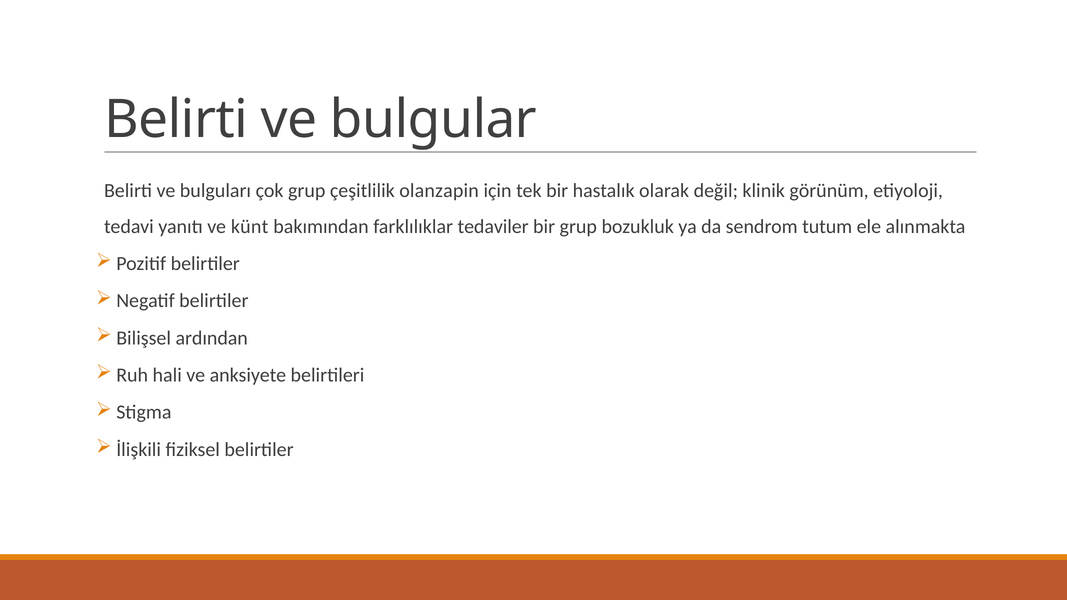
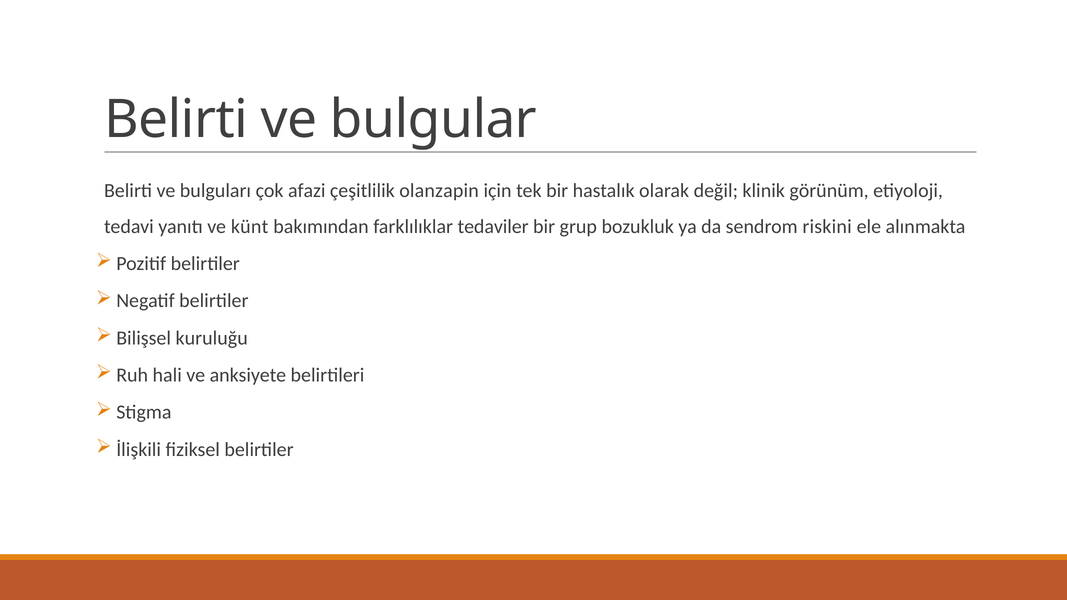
çok grup: grup -> afazi (307, 191)
tutum: tutum -> riskini (827, 227)
ardından: ardından -> kuruluğu (212, 338)
